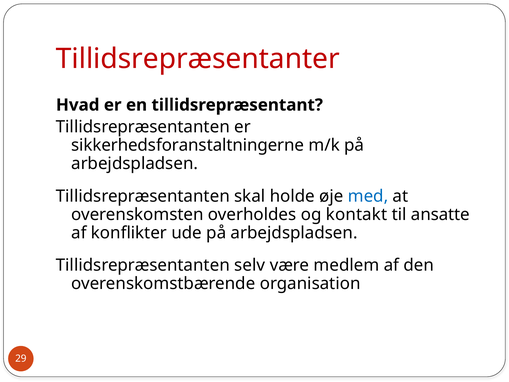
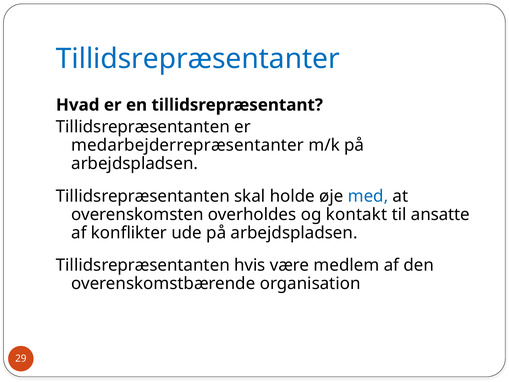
Tillidsrepræsentanter colour: red -> blue (198, 59)
sikkerhedsforanstaltningerne: sikkerhedsforanstaltningerne -> medarbejderrepræsentanter (188, 145)
selv: selv -> hvis (250, 265)
